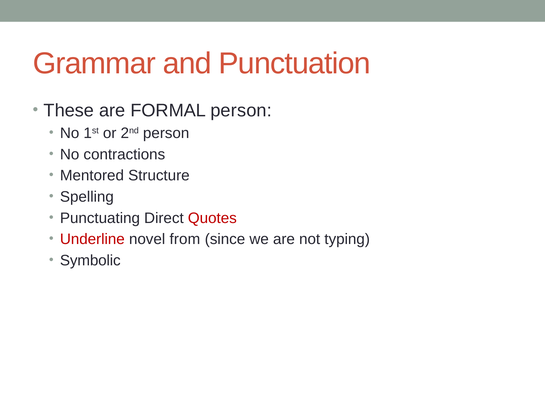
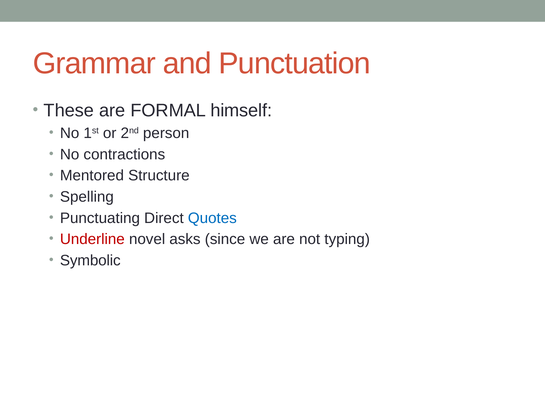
FORMAL person: person -> himself (241, 110)
Quotes colour: red -> blue (212, 218)
from: from -> asks (185, 239)
